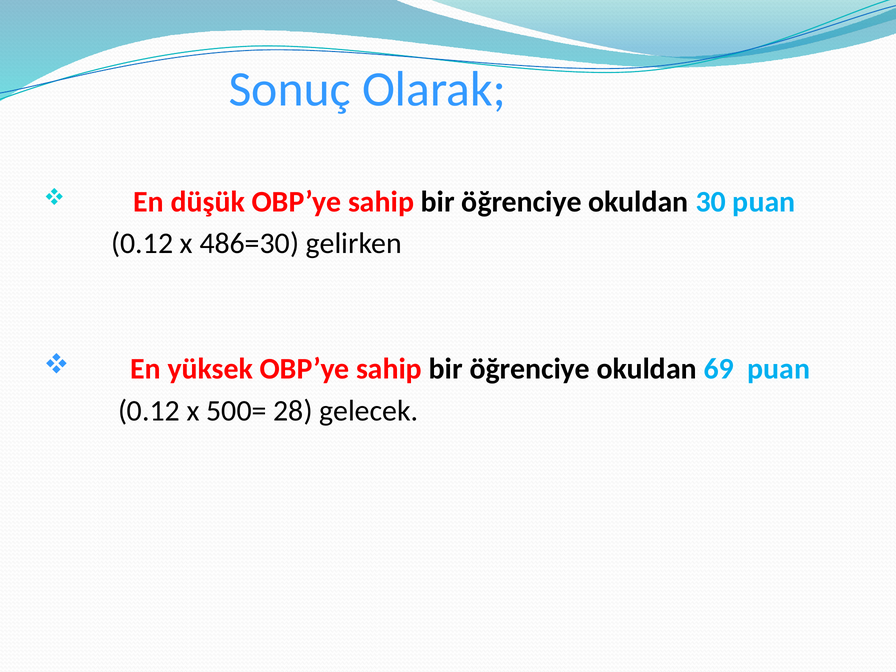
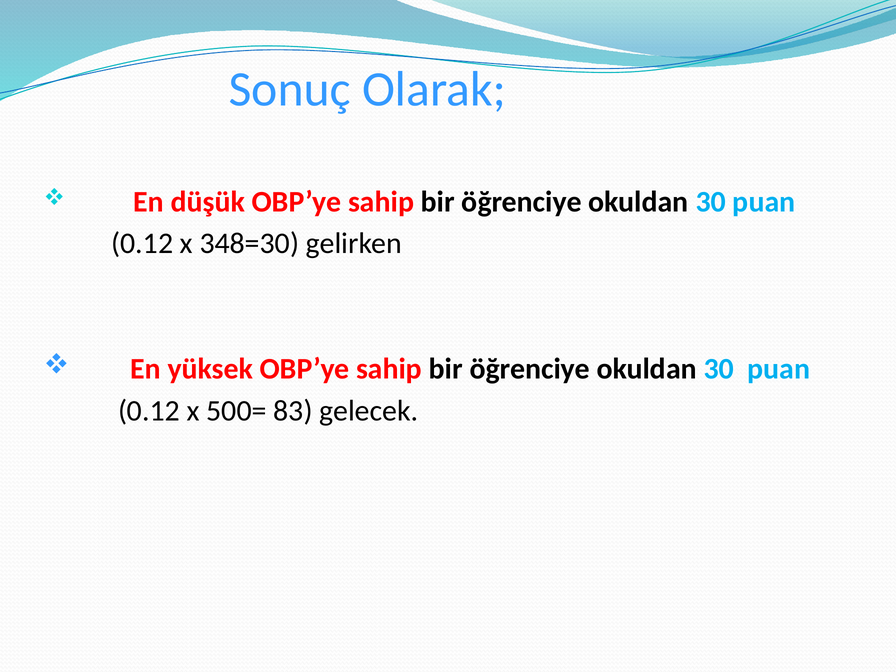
486=30: 486=30 -> 348=30 (249, 244)
69: 69 -> 30 (719, 369)
28: 28 -> 83 (293, 411)
